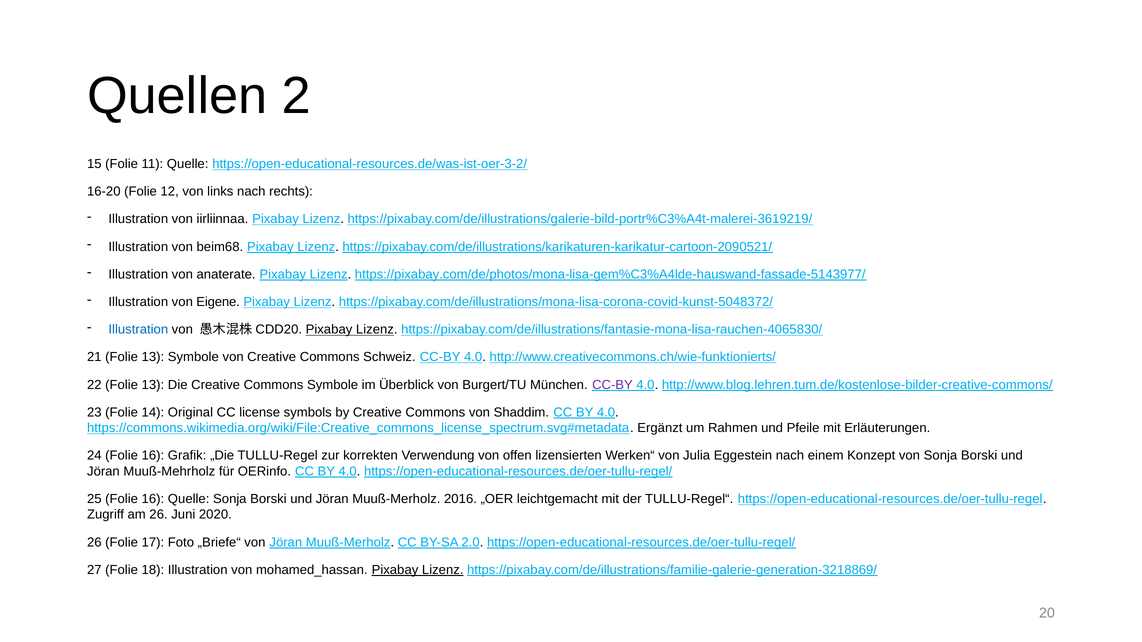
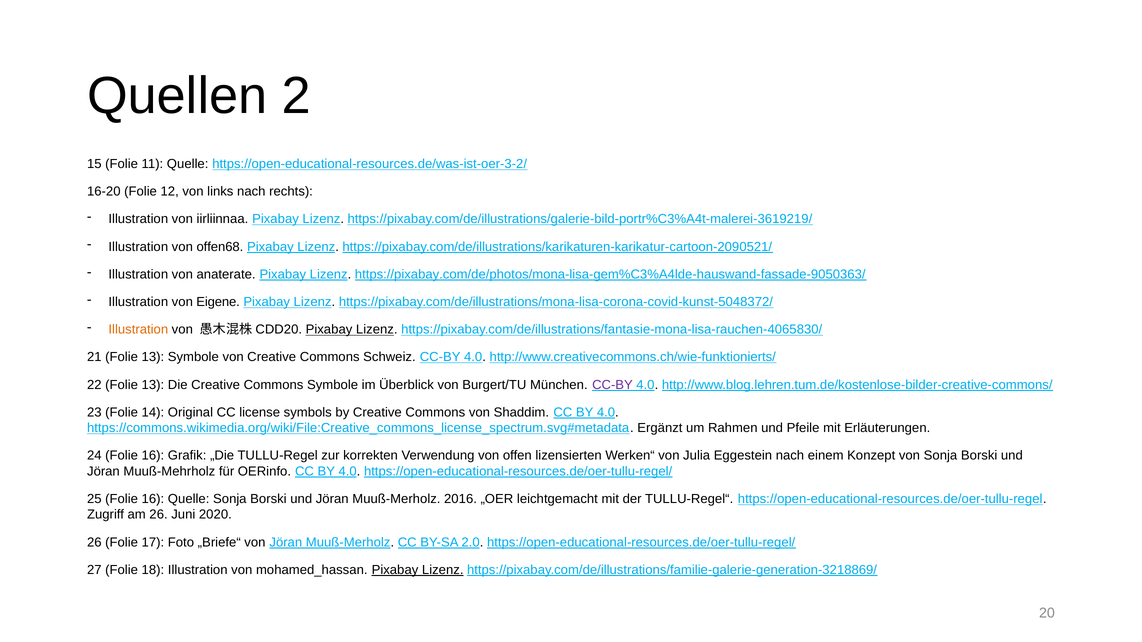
beim68: beim68 -> offen68 (220, 247)
https://pixabay.com/de/photos/mona-lisa-gem%C3%A4lde-hauswand-fassade-5143977/: https://pixabay.com/de/photos/mona-lisa-gem%C3%A4lde-hauswand-fassade-5143977/ -> https://pixabay.com/de/photos/mona-lisa-gem%C3%A4lde-hauswand-fassade-9050363/ (610, 274)
Illustration colour: blue -> orange (138, 330)
